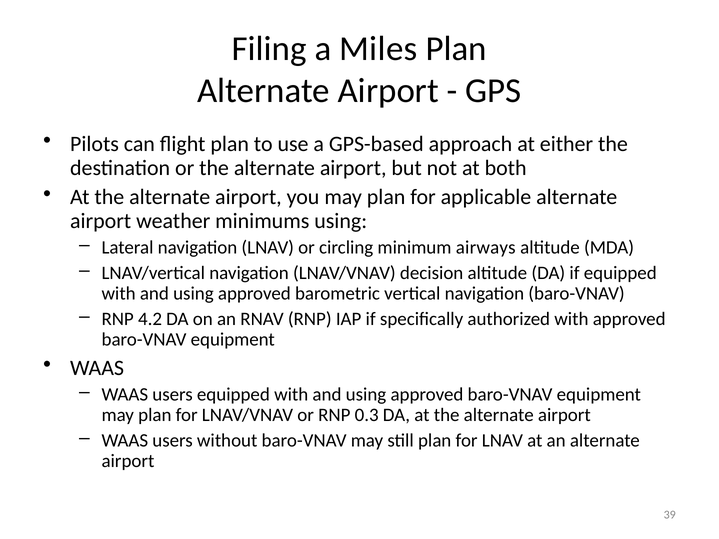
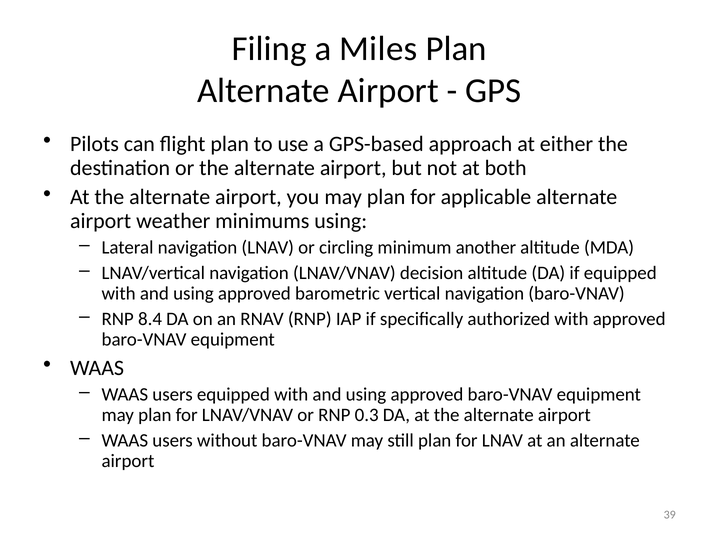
airways: airways -> another (486, 248)
4.2: 4.2 -> 8.4 (150, 319)
